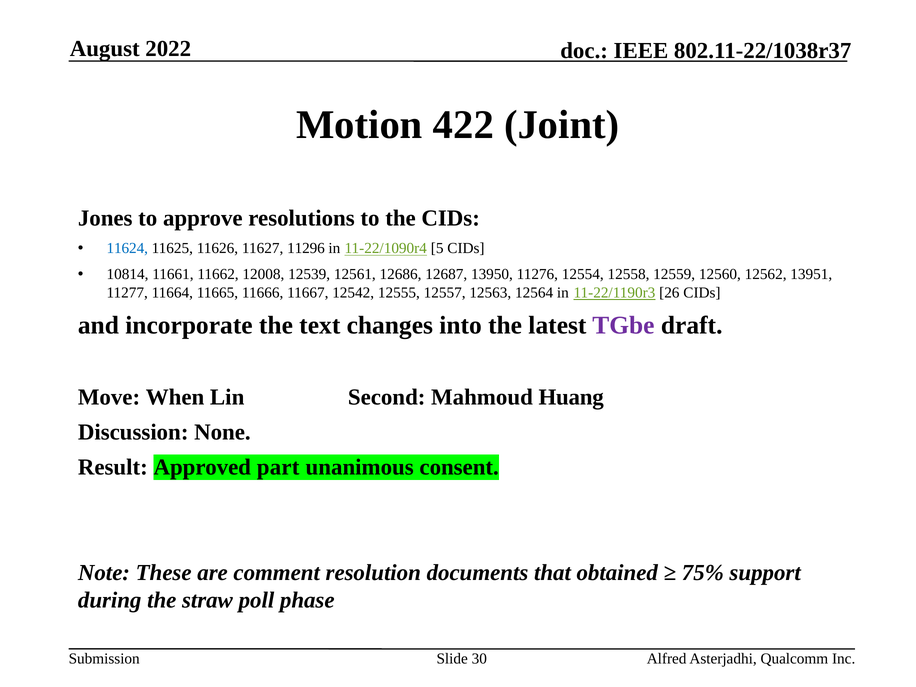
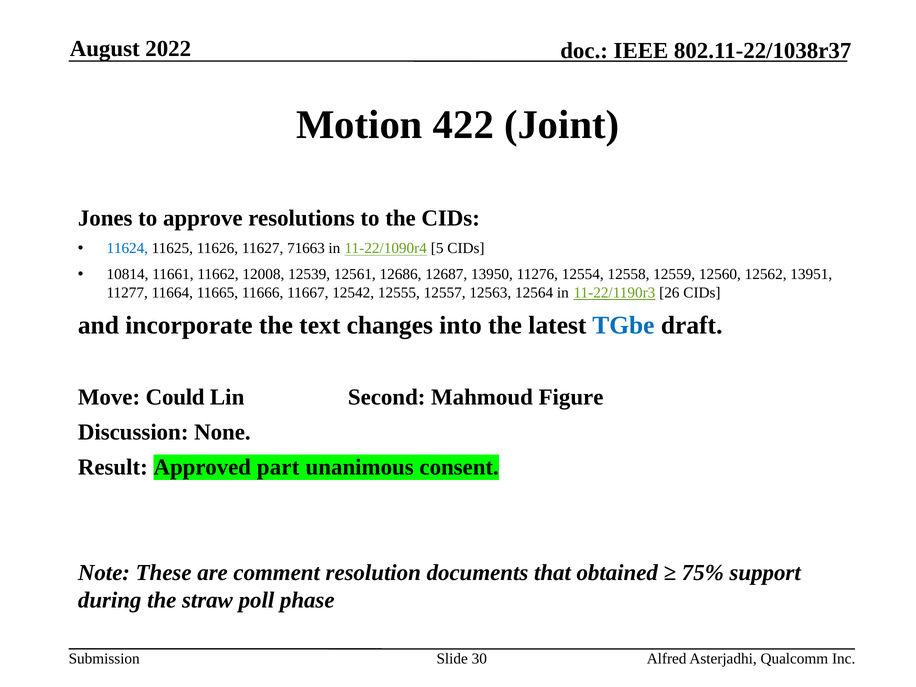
11296: 11296 -> 71663 (306, 248)
TGbe colour: purple -> blue (623, 326)
When: When -> Could (175, 397)
Huang: Huang -> Figure (571, 397)
